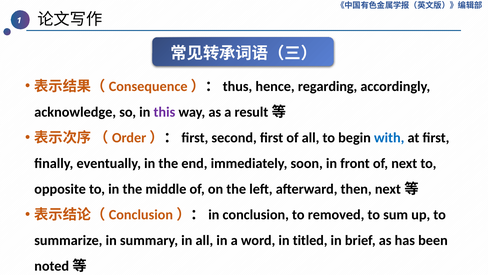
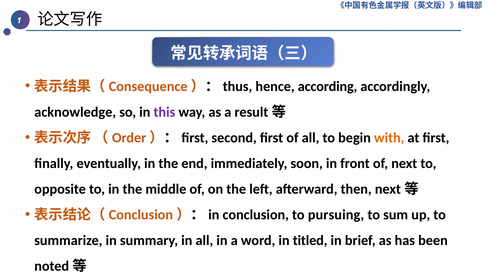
regarding: regarding -> according (328, 86)
with colour: blue -> orange (389, 138)
removed: removed -> pursuing (336, 214)
